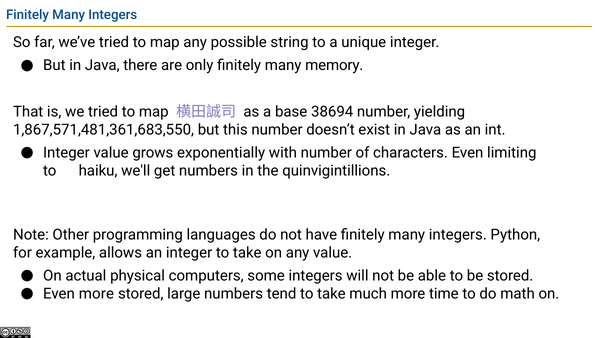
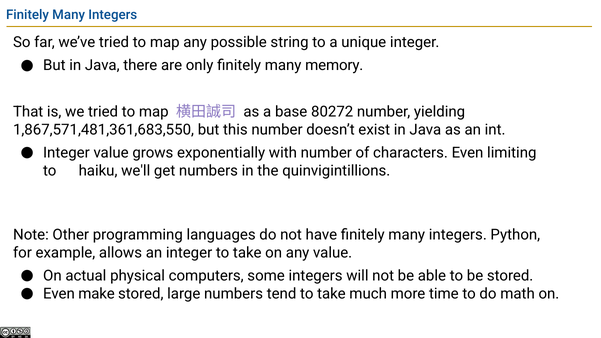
38694: 38694 -> 80272 (332, 112)
Even more: more -> make (97, 294)
